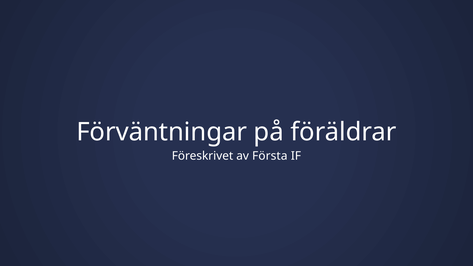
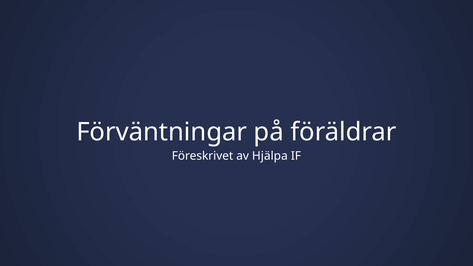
Första: Första -> Hjälpa (270, 156)
